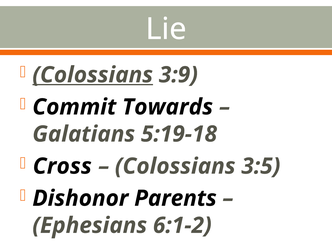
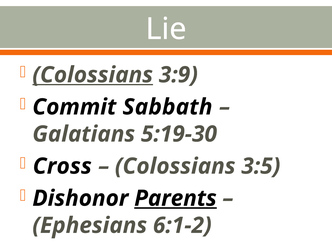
Towards: Towards -> Sabbath (168, 107)
5:19-18: 5:19-18 -> 5:19-30 (179, 134)
Parents underline: none -> present (175, 198)
